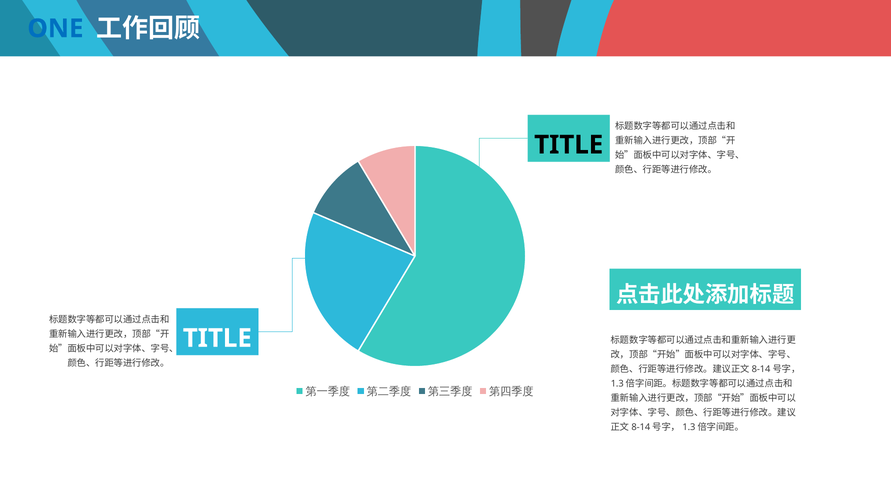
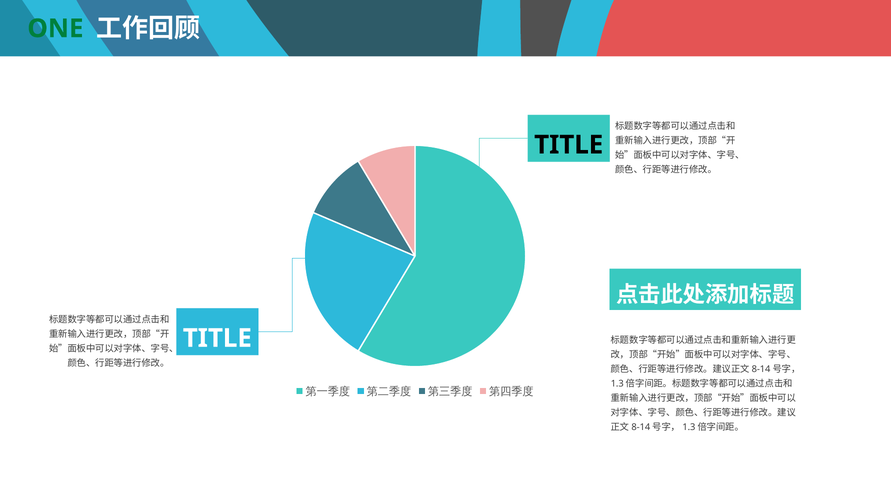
ONE colour: blue -> green (55, 29)
